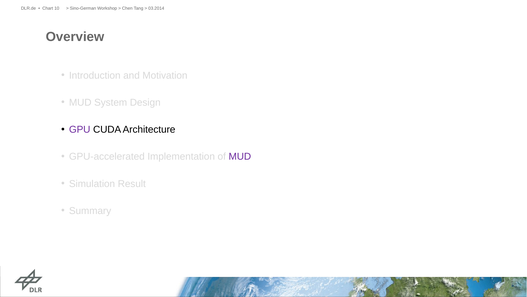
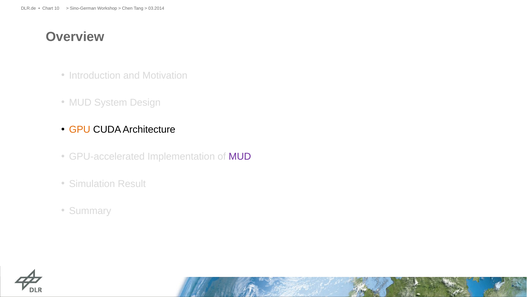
GPU colour: purple -> orange (80, 129)
